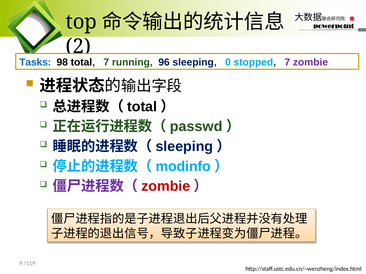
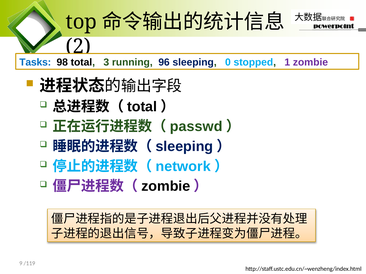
total 7: 7 -> 3 (106, 62)
stopped 7: 7 -> 1 (287, 62)
modinfo: modinfo -> network (183, 167)
zombie colour: red -> black (166, 187)
